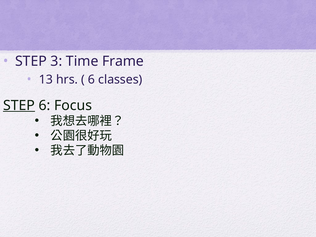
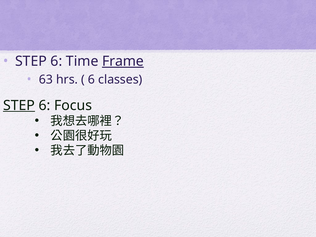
3: 3 -> 6 (56, 61)
Frame underline: none -> present (123, 61)
13: 13 -> 63 (46, 79)
